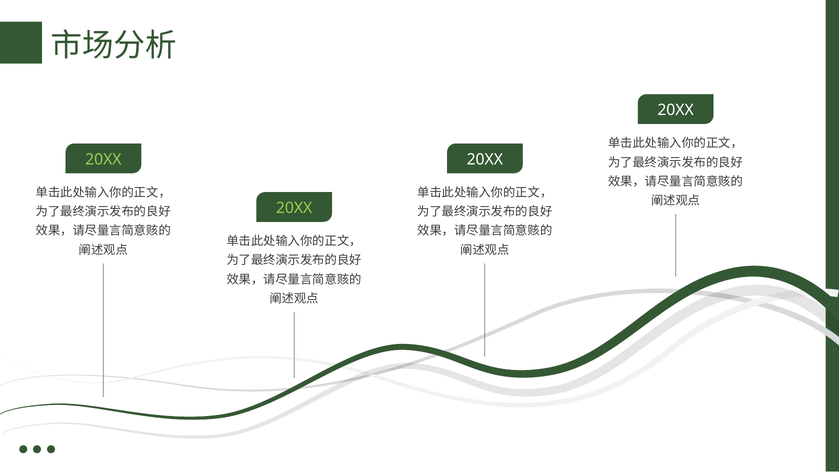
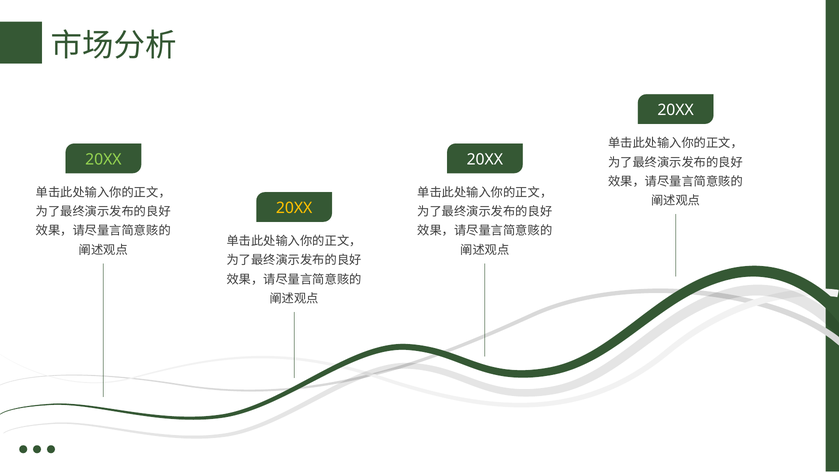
20XX colour: light green -> yellow (294, 208)
